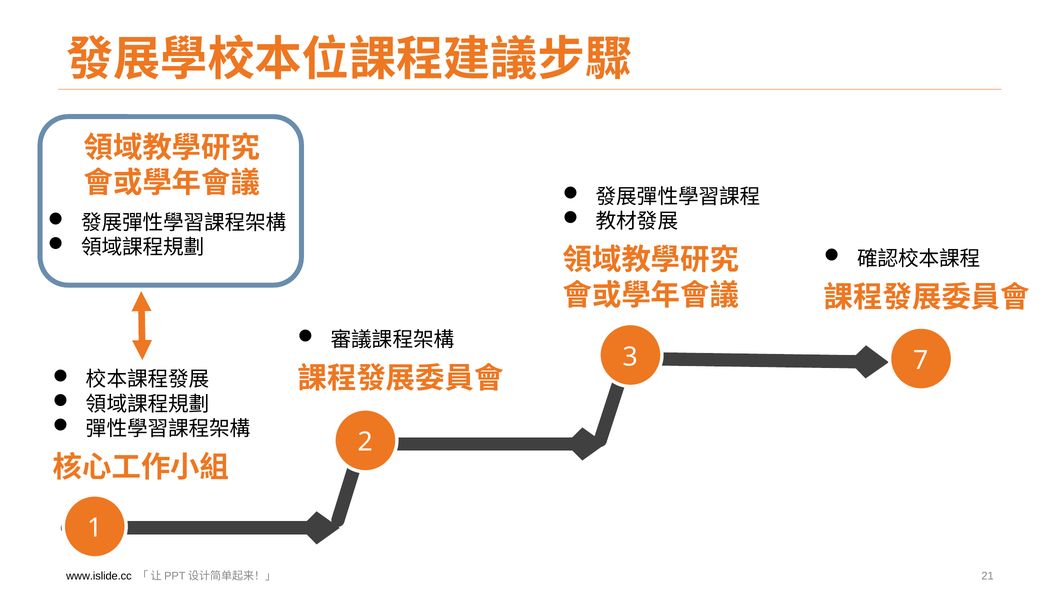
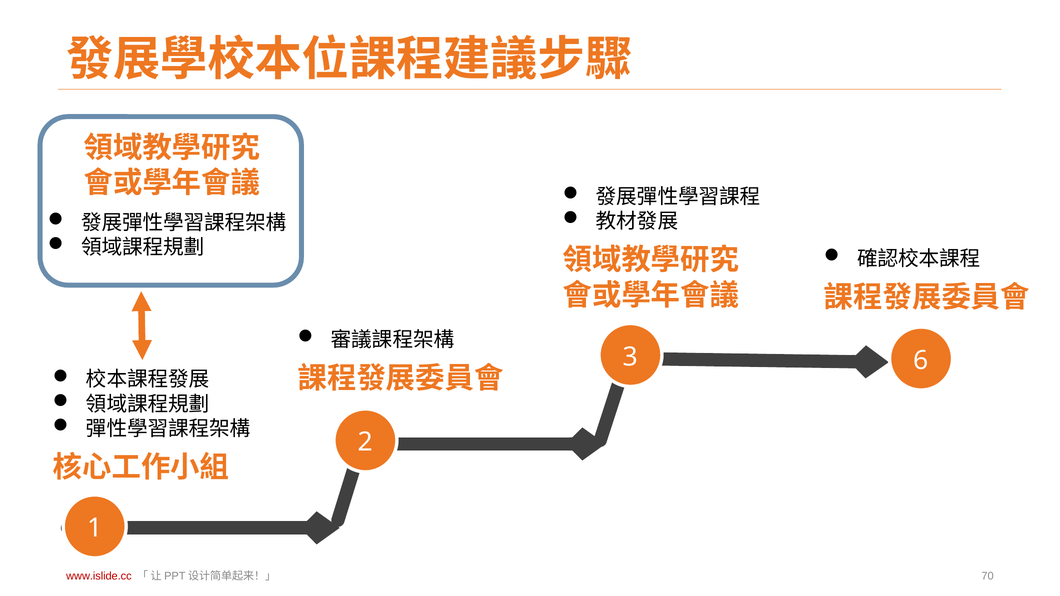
7: 7 -> 6 (921, 361)
www.islide.cc colour: black -> red (99, 576)
21: 21 -> 70 (988, 576)
